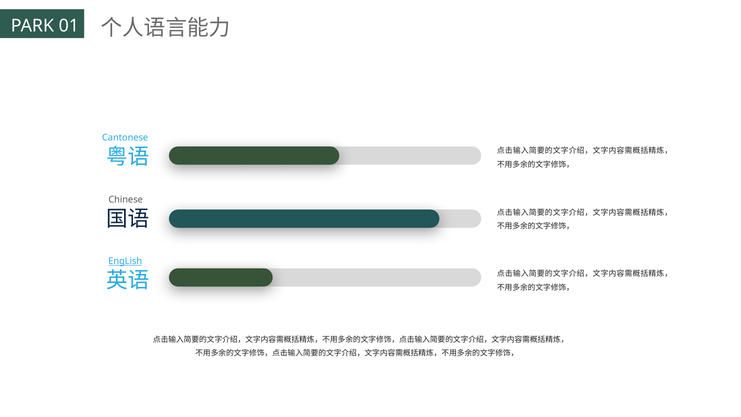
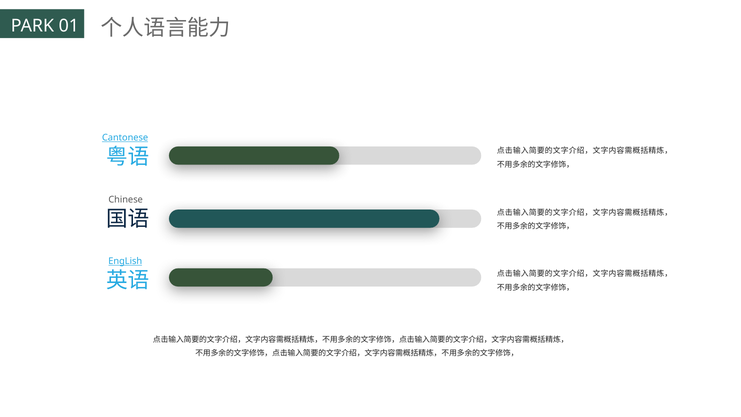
Cantonese underline: none -> present (125, 138)
